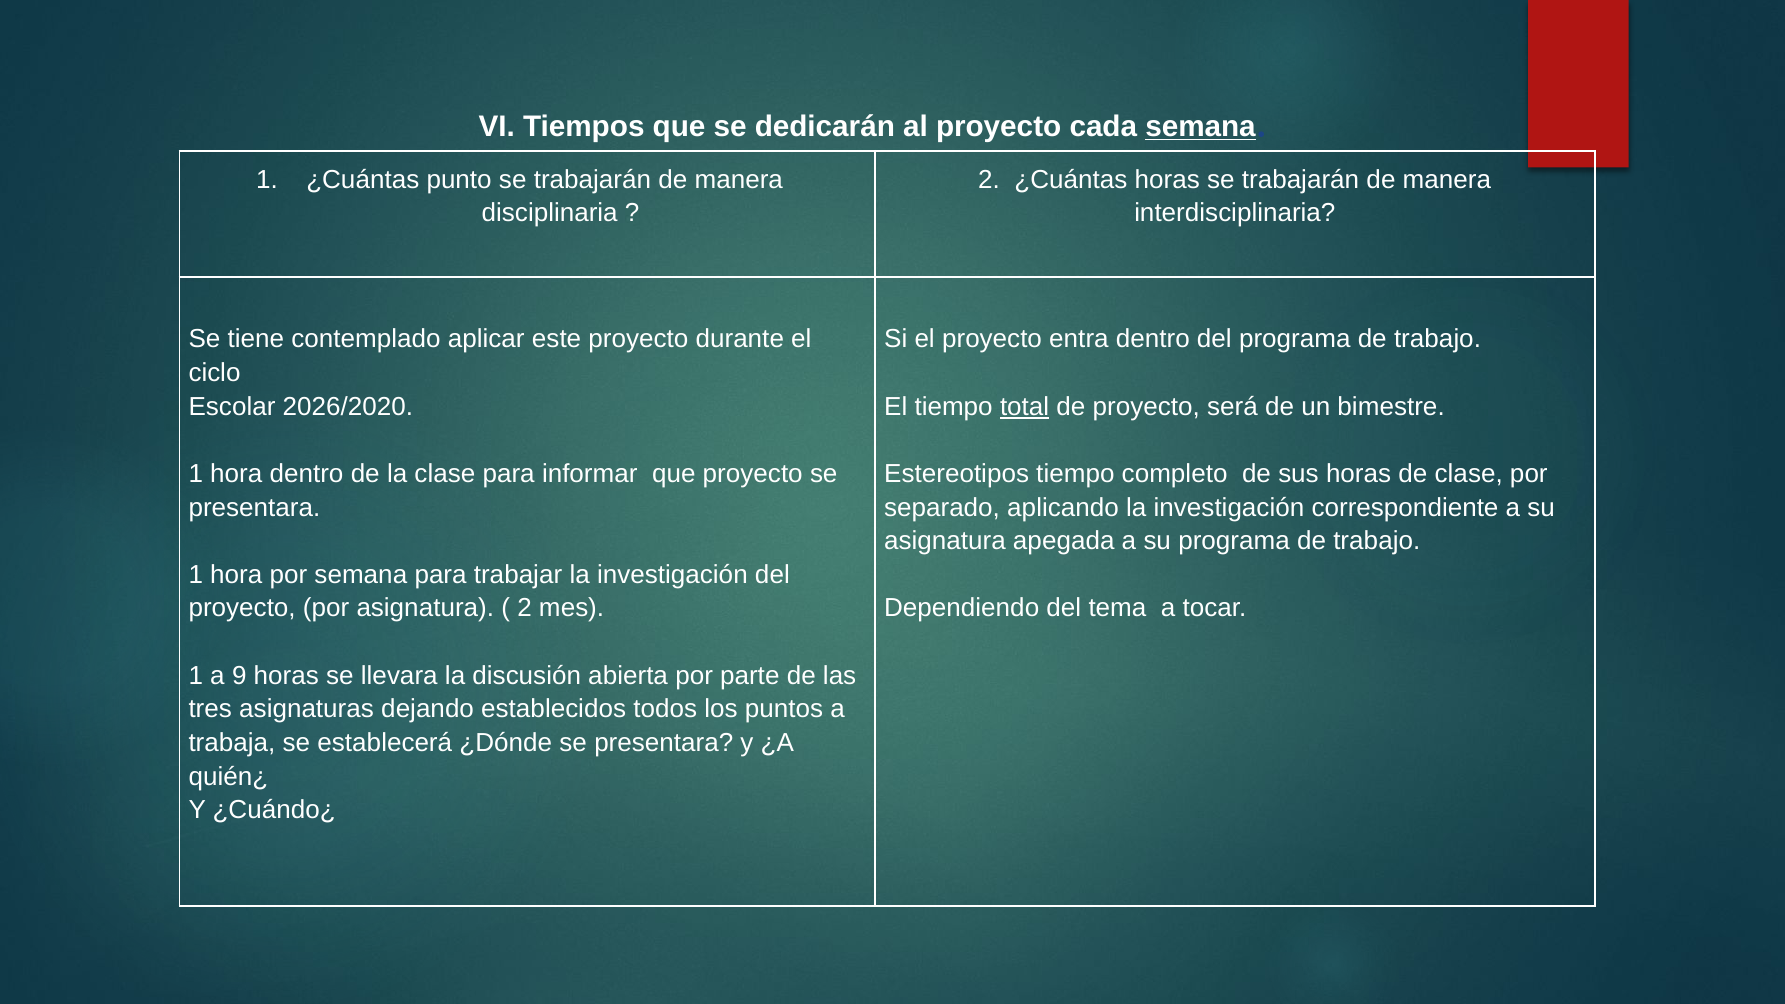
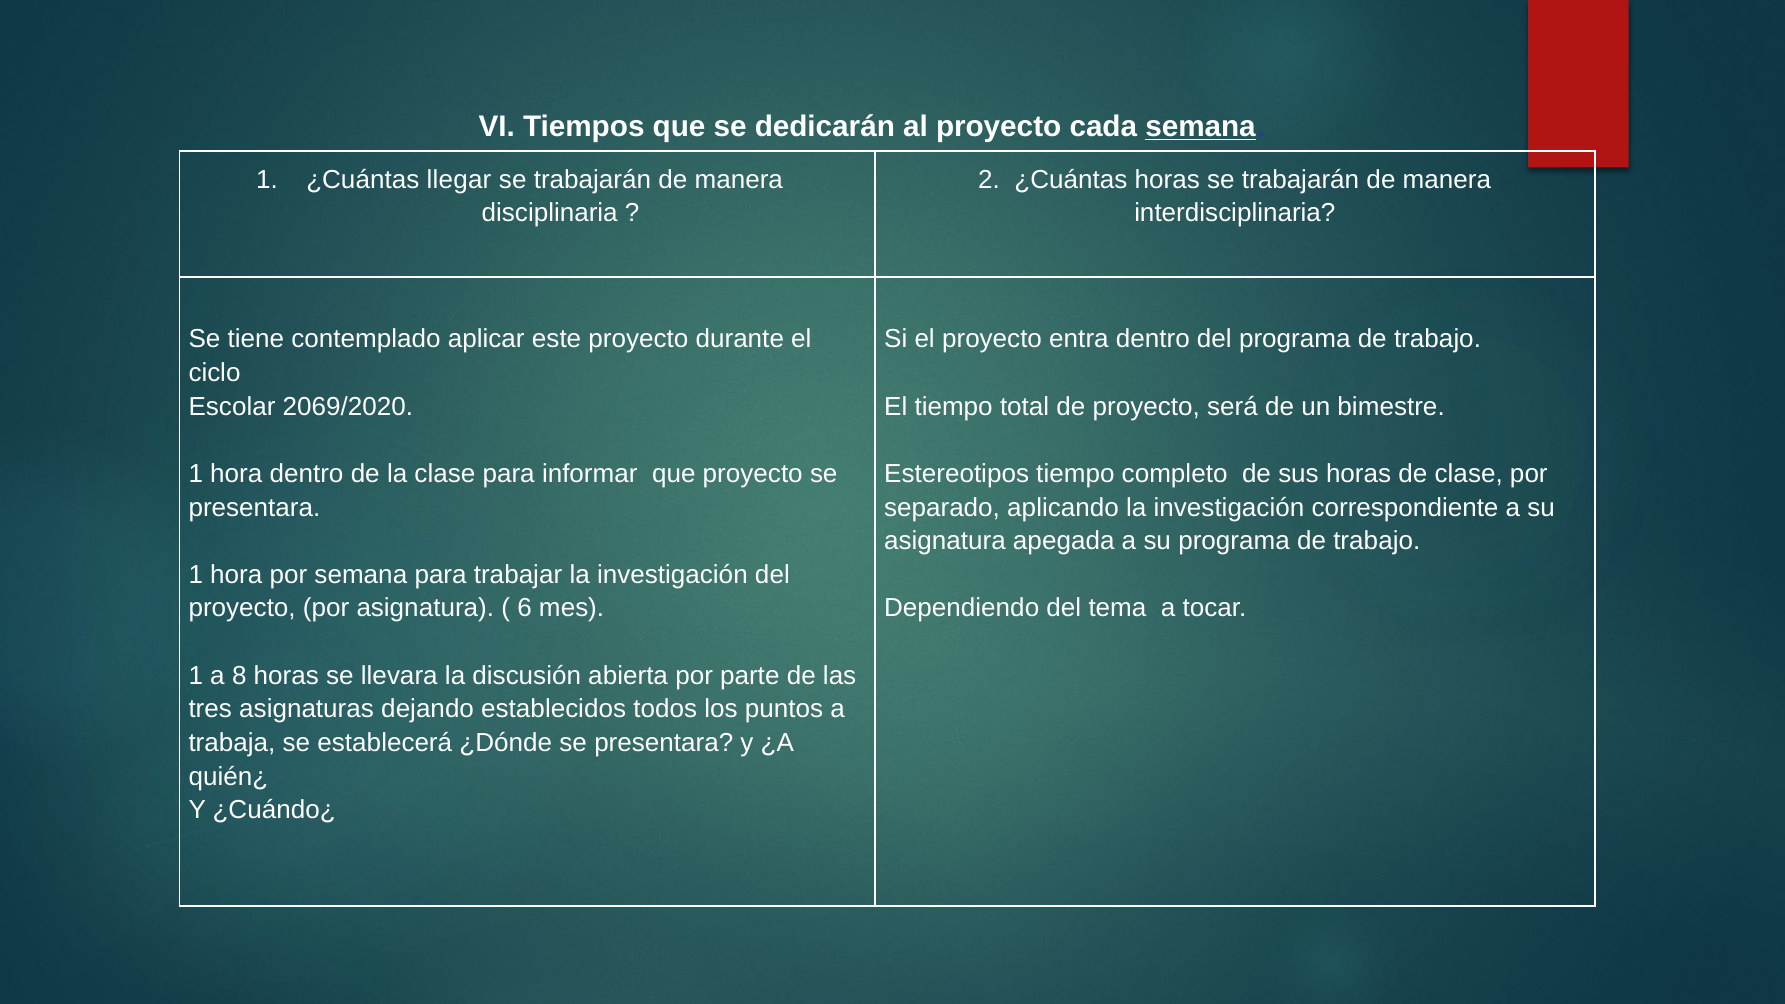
punto: punto -> llegar (459, 179)
2026/2020: 2026/2020 -> 2069/2020 (348, 407)
total underline: present -> none (1025, 407)
2: 2 -> 6 (525, 608)
9: 9 -> 8 (239, 676)
